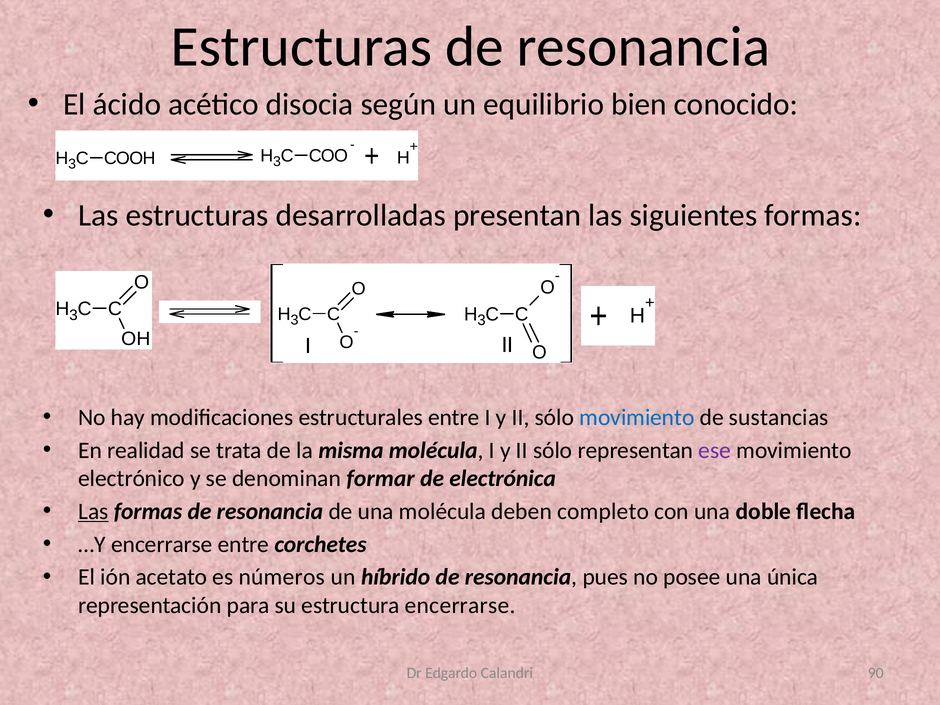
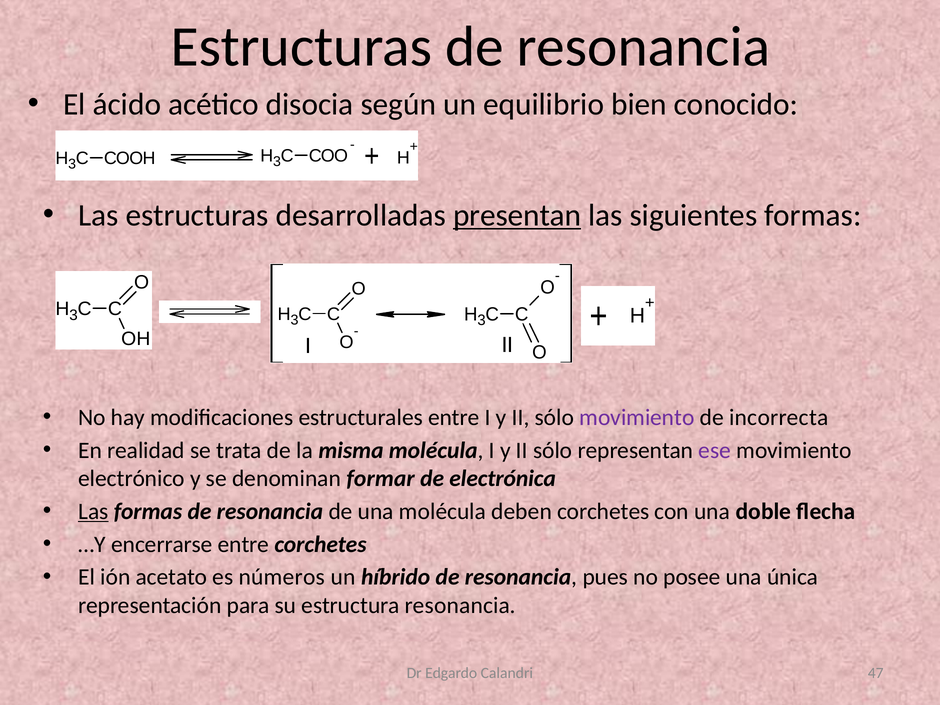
presentan underline: none -> present (517, 215)
movimiento colour: blue -> purple (637, 417)
sustancias: sustancias -> incorrecta (779, 417)
deben completo: completo -> corchetes (603, 511)
estructura encerrarse: encerrarse -> resonancia (460, 605)
90: 90 -> 47 (876, 673)
